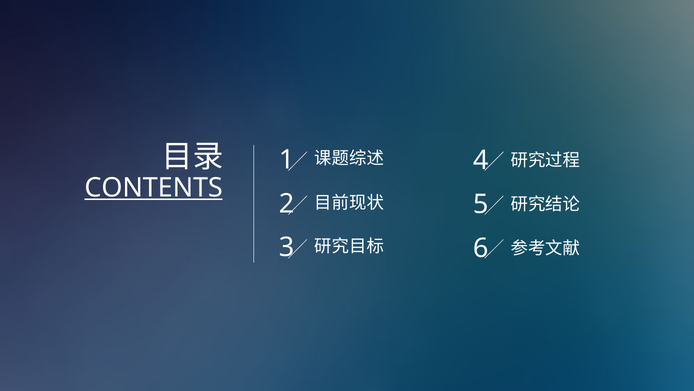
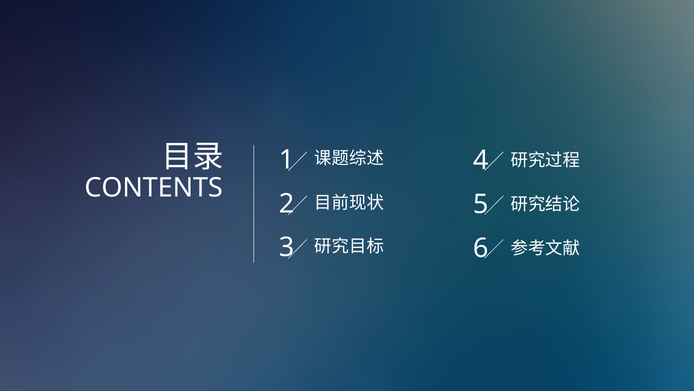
CONTENTS underline: present -> none (154, 187)
